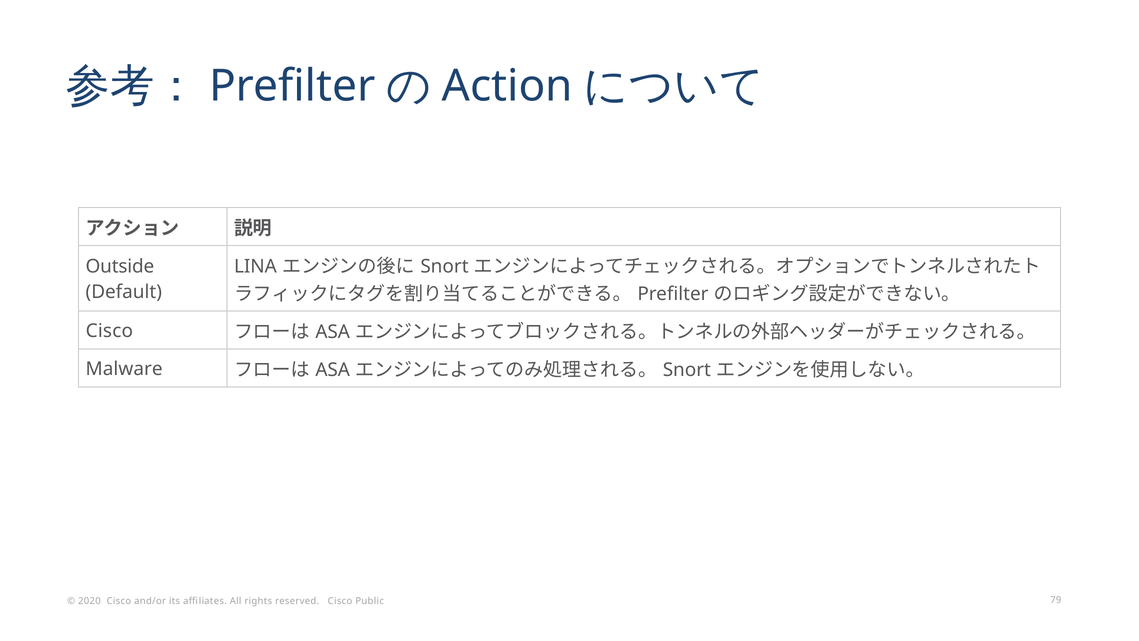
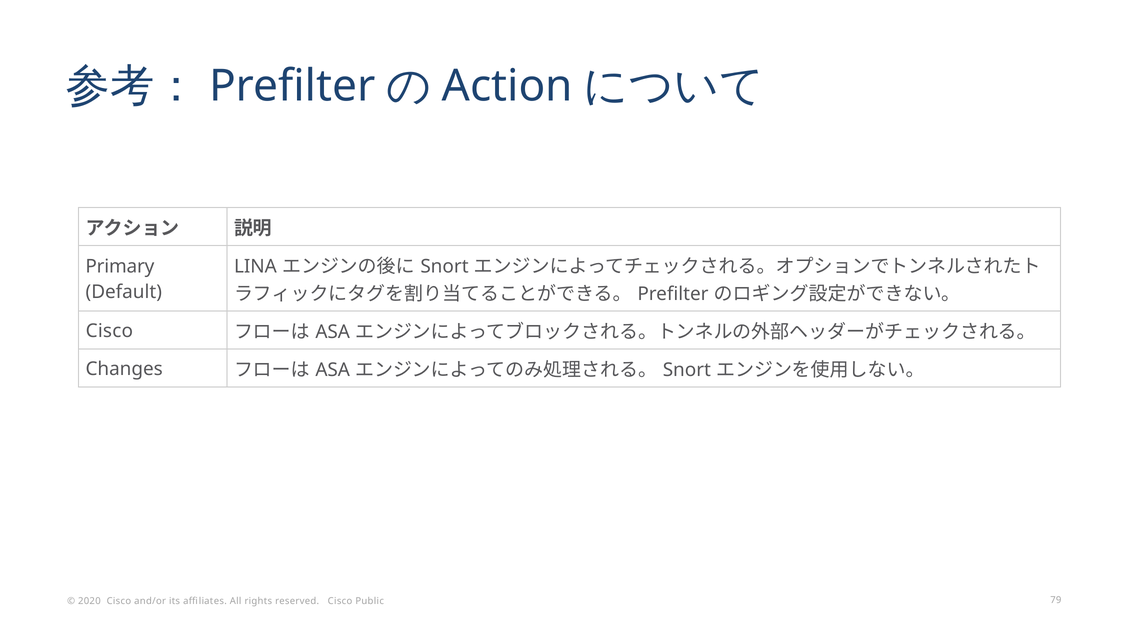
Outside: Outside -> Primary (120, 266)
Malware: Malware -> Changes (124, 369)
